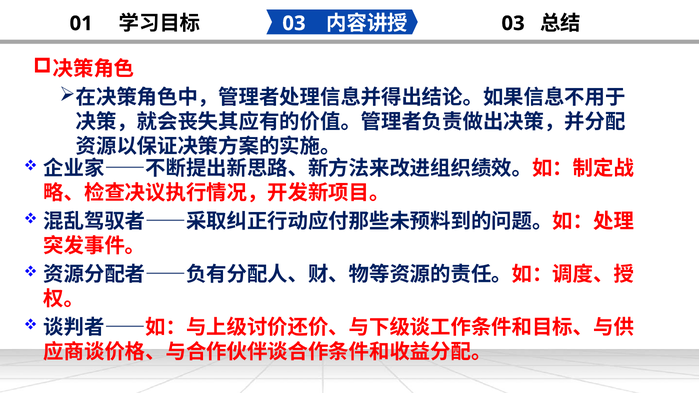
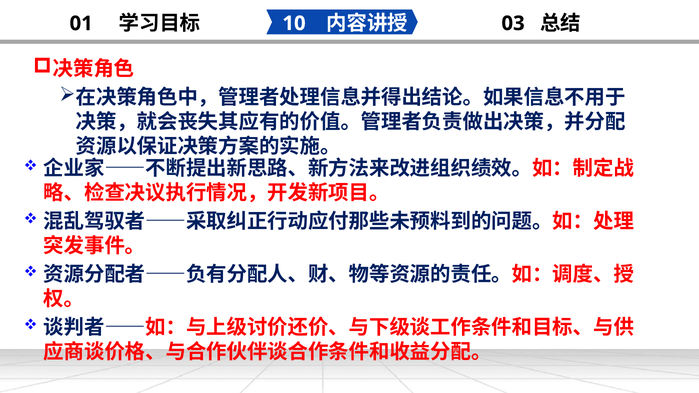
03: 03 -> 10 (294, 23)
